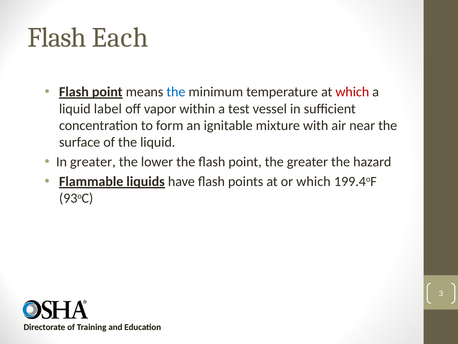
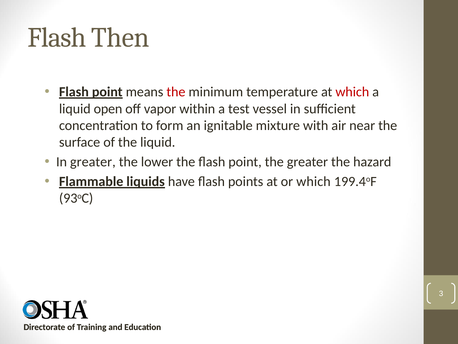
Each: Each -> Then (120, 37)
the colour: blue -> red (176, 92)
label: label -> open (108, 109)
